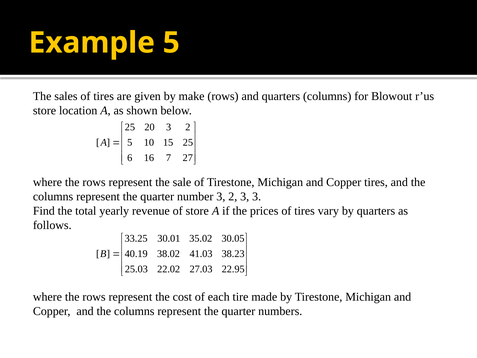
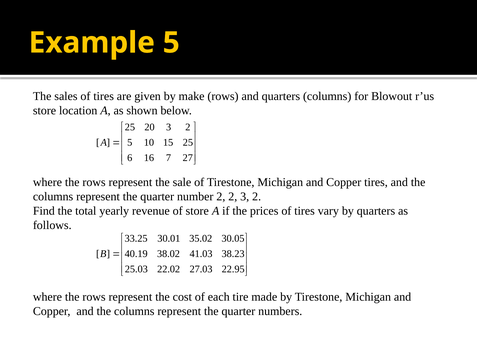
number 3: 3 -> 2 (221, 196)
3 3: 3 -> 2 (257, 196)
